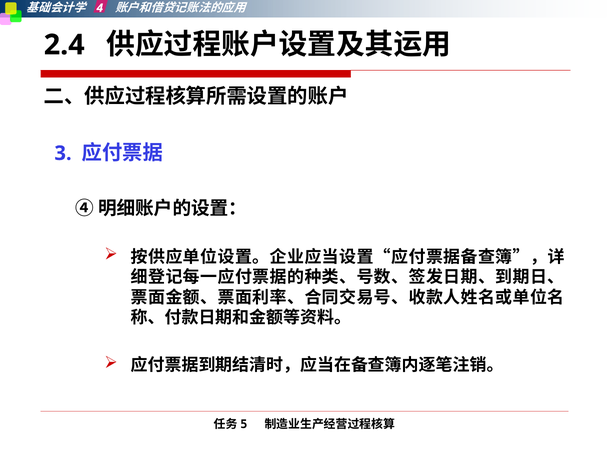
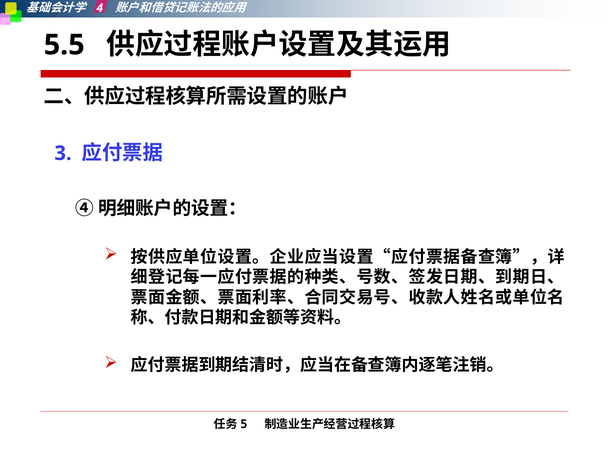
2.4: 2.4 -> 5.5 (64, 45)
